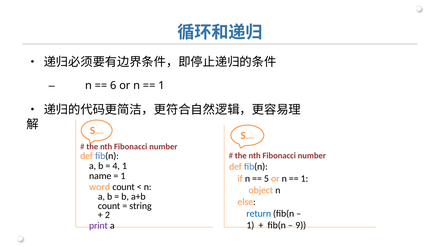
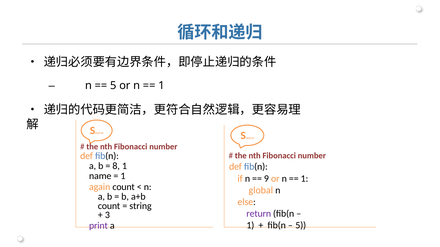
6: 6 -> 5 (113, 86)
4: 4 -> 8 (116, 166)
5: 5 -> 9 (266, 179)
word: word -> again (100, 187)
object: object -> global (261, 191)
return colour: blue -> purple (259, 214)
2: 2 -> 3 (107, 215)
9: 9 -> 5 (301, 226)
